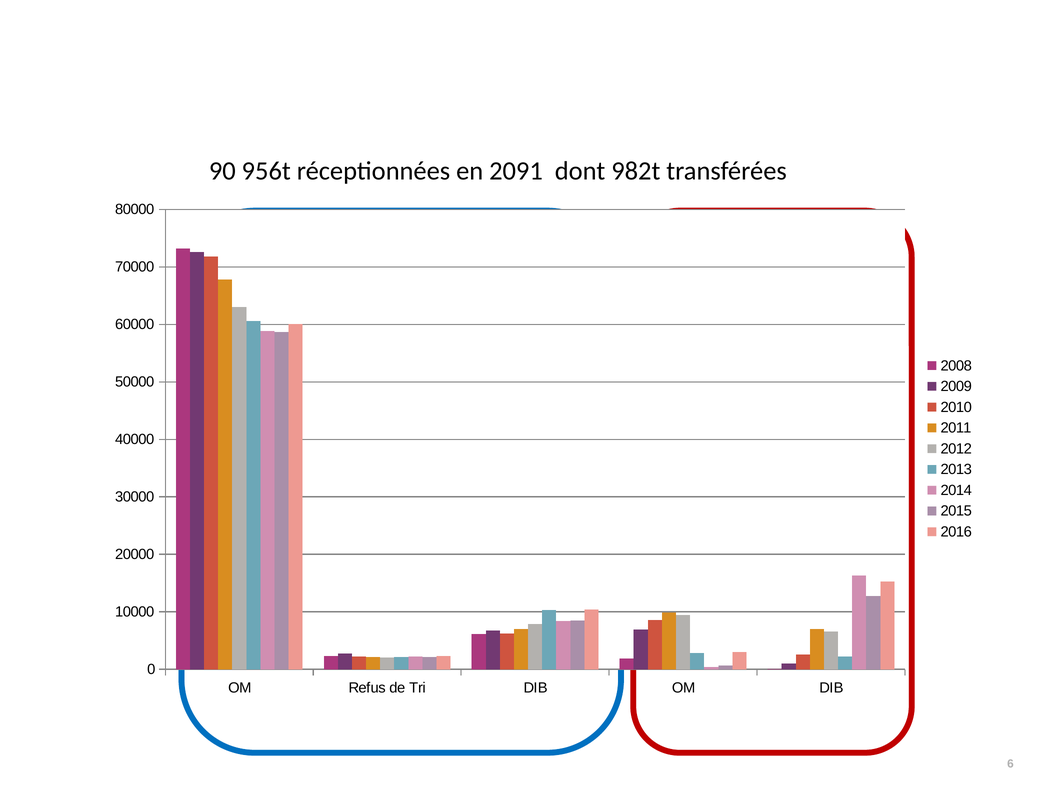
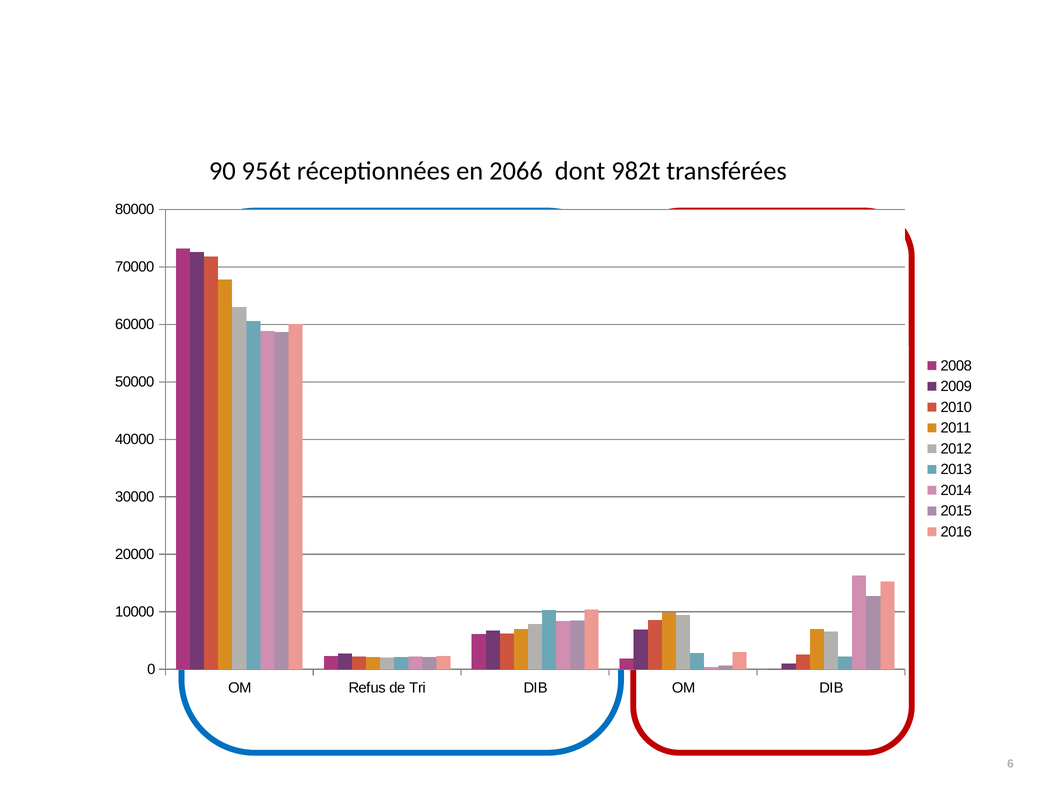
2091: 2091 -> 2066 (516, 171)
